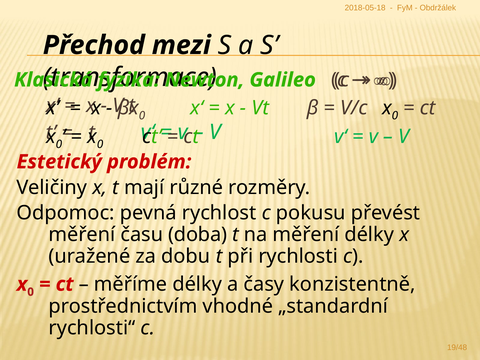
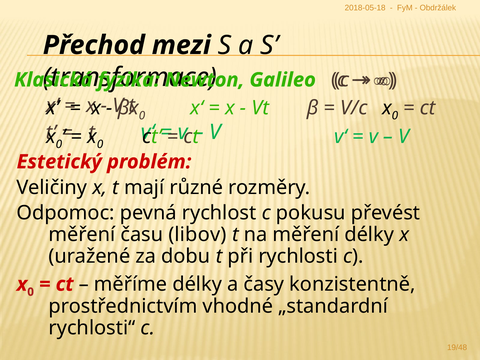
doba: doba -> libov (197, 235)
